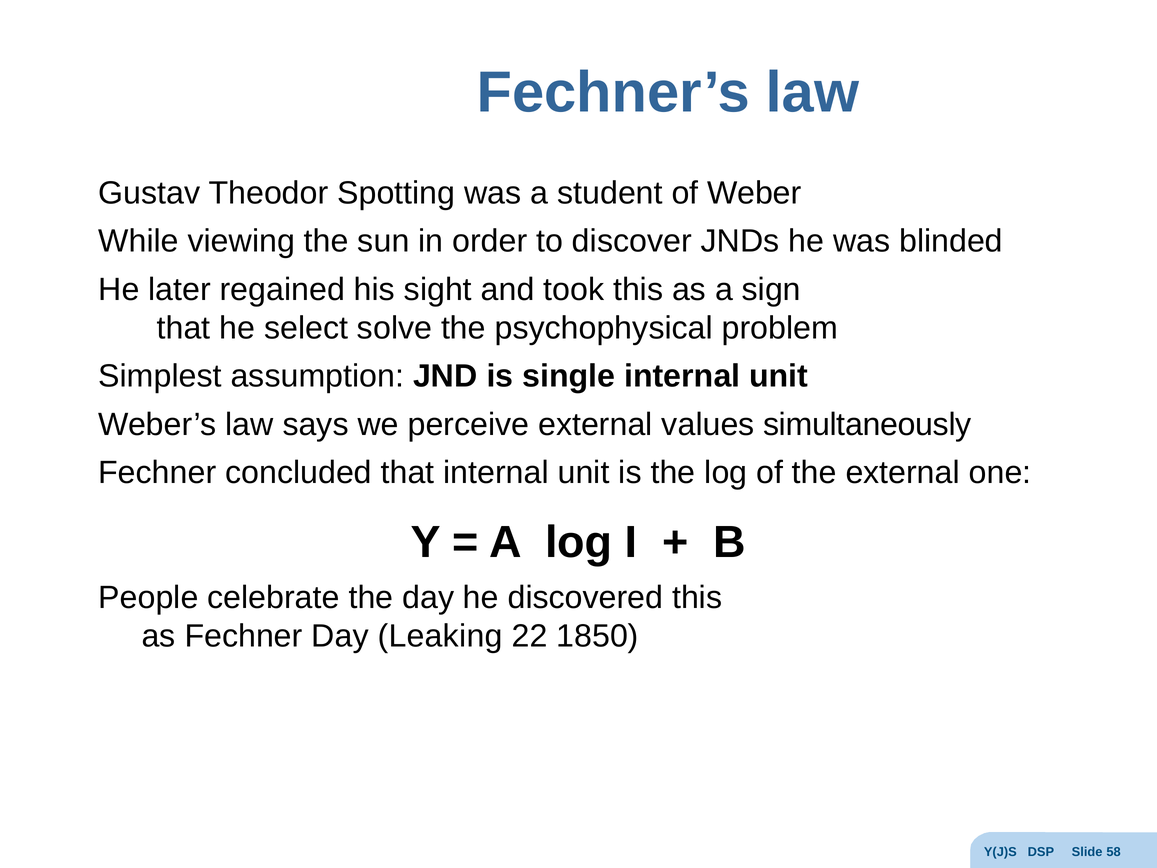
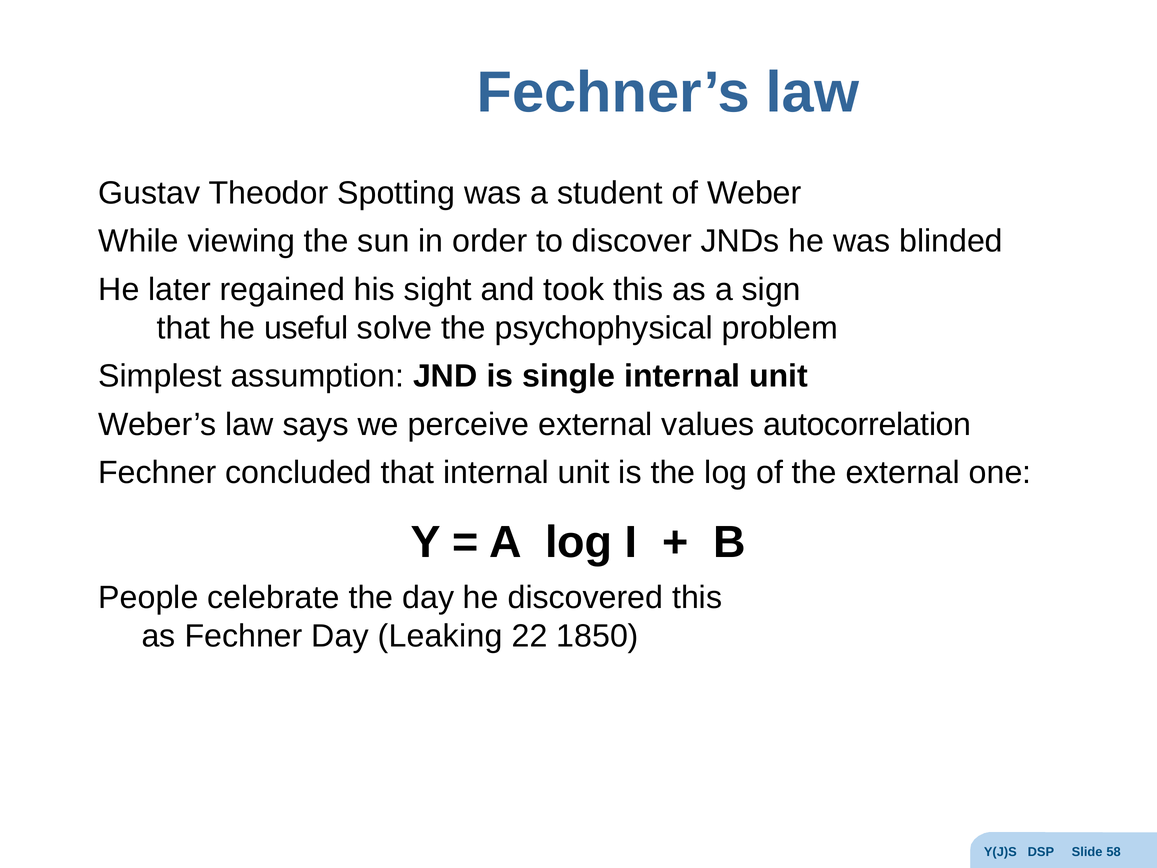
select: select -> useful (306, 328)
simultaneously: simultaneously -> autocorrelation (867, 424)
